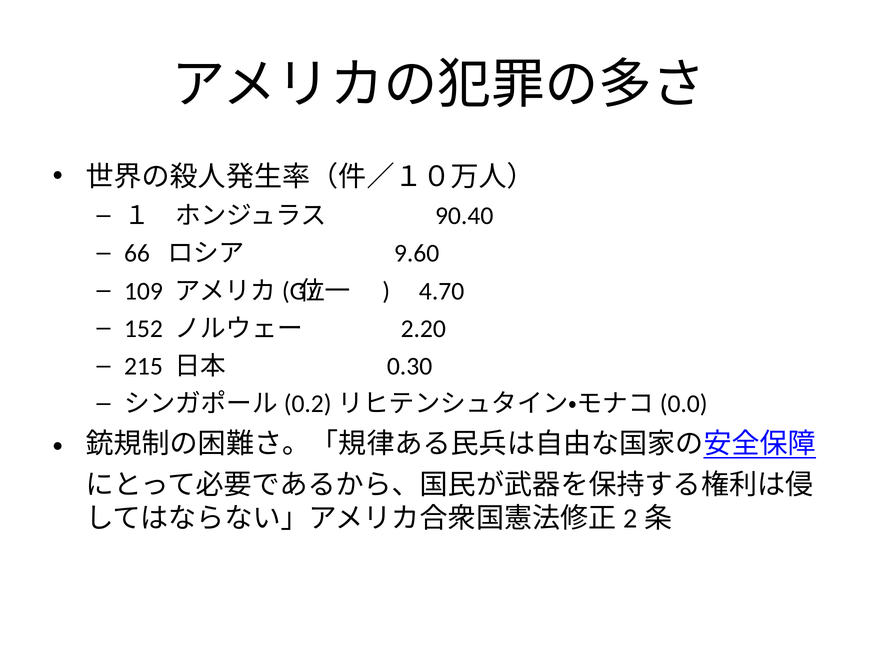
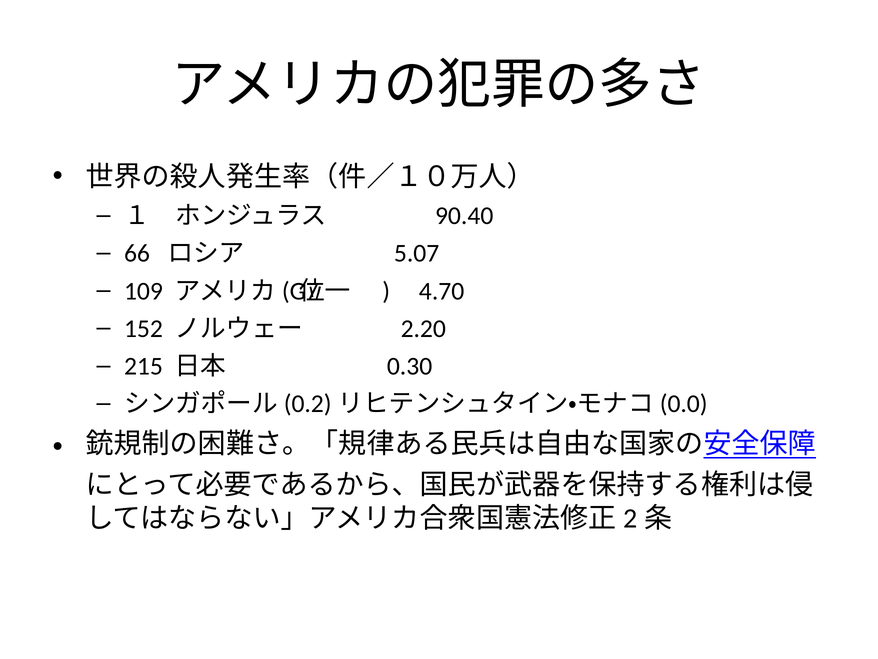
9.60: 9.60 -> 5.07 (417, 253)
